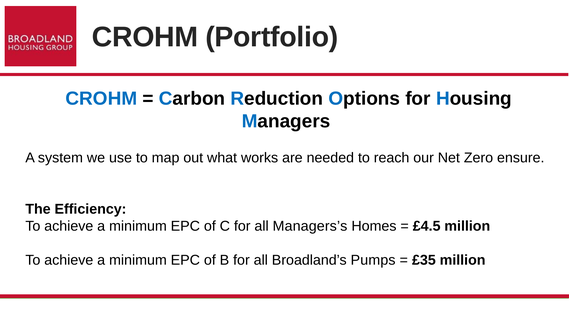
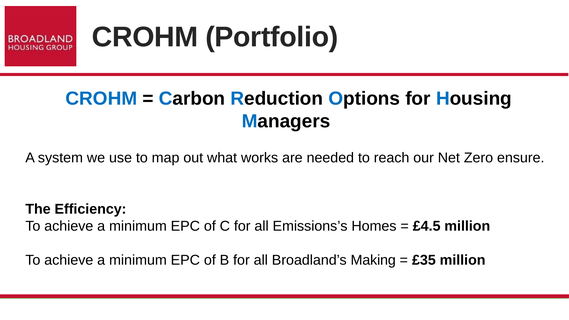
Managers’s: Managers’s -> Emissions’s (310, 226)
Pumps: Pumps -> Making (373, 260)
